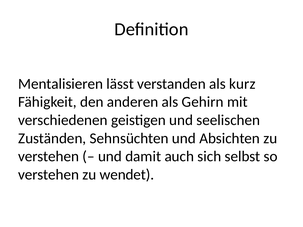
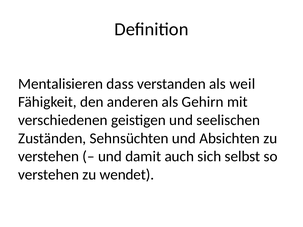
lässt: lässt -> dass (120, 84)
kurz: kurz -> weil (242, 84)
